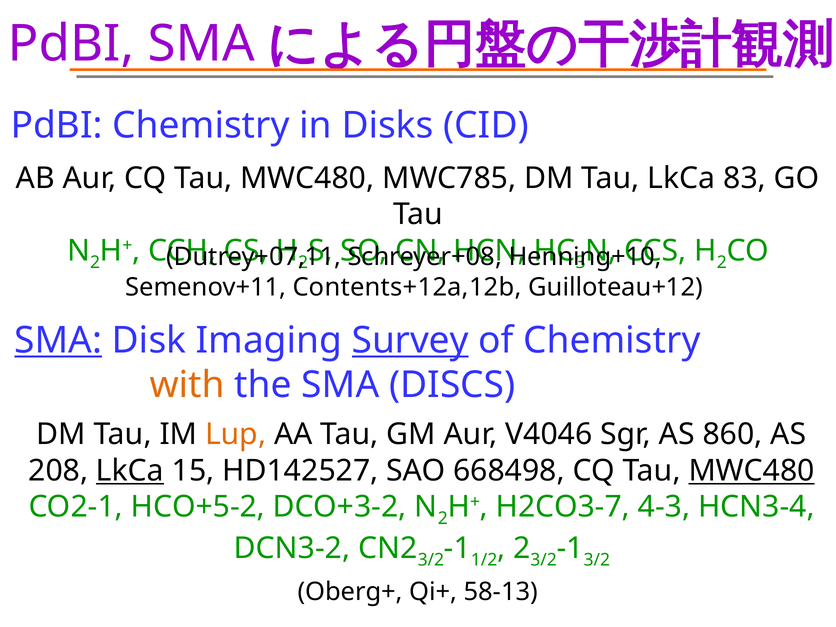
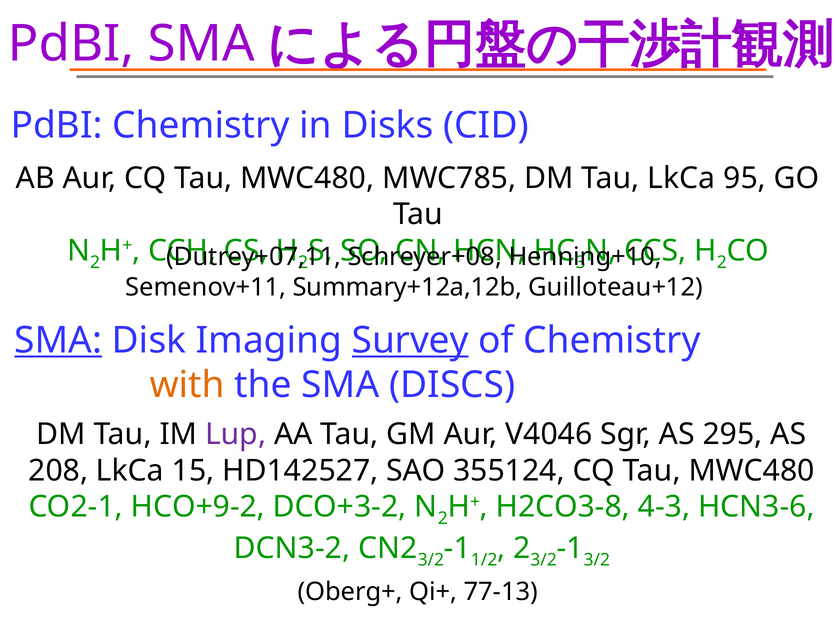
83: 83 -> 95 (745, 178)
Contents+12a,12b: Contents+12a,12b -> Summary+12a,12b (407, 287)
Lup colour: orange -> purple (236, 435)
860: 860 -> 295 (733, 435)
LkCa underline: present -> none (130, 471)
668498: 668498 -> 355124 (509, 471)
MWC480 underline: present -> none (752, 471)
HCO+5-2: HCO+5-2 -> HCO+9-2 (198, 507)
H2CO3-7: H2CO3-7 -> H2CO3-8 (563, 507)
HCN3-4: HCN3-4 -> HCN3-6 (756, 507)
58-13: 58-13 -> 77-13 (501, 592)
